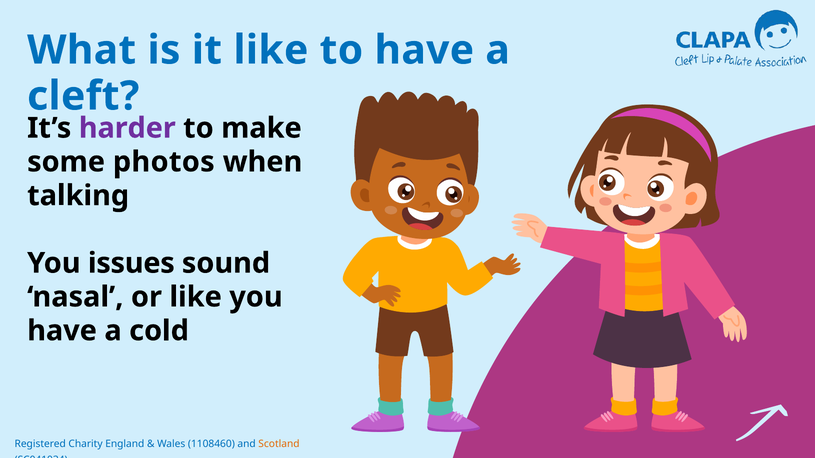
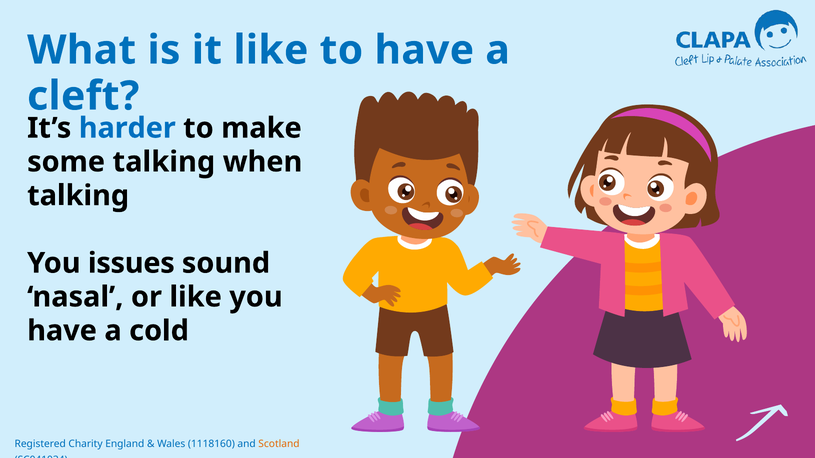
harder colour: purple -> blue (127, 128)
some photos: photos -> talking (164, 162)
1108460: 1108460 -> 1118160 (211, 444)
